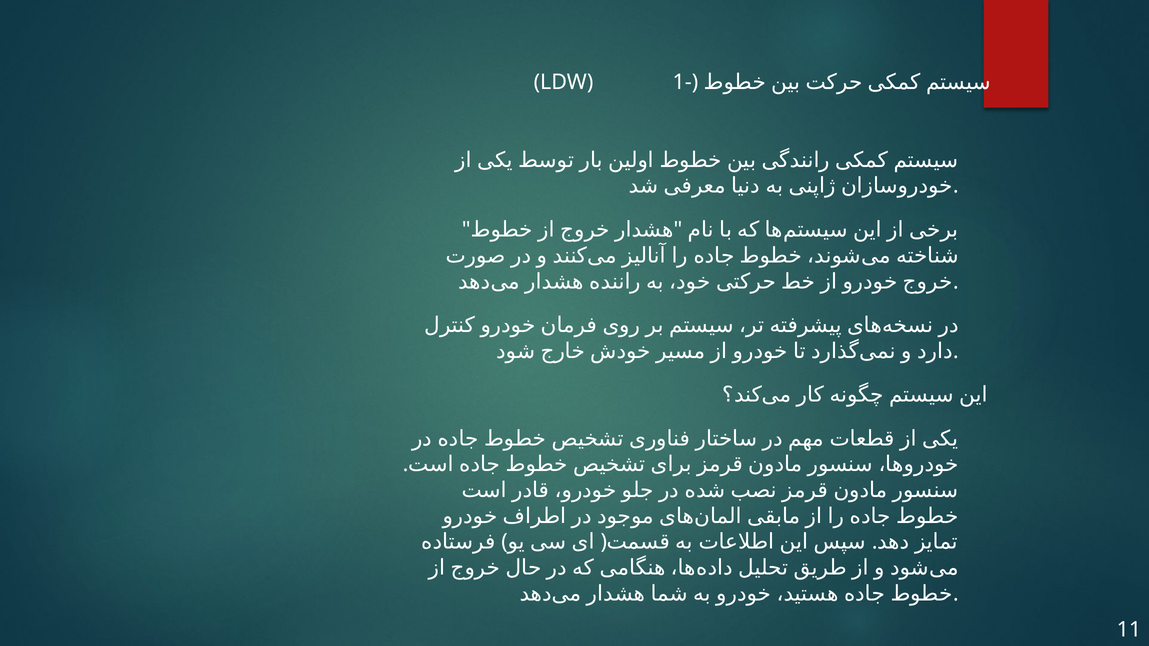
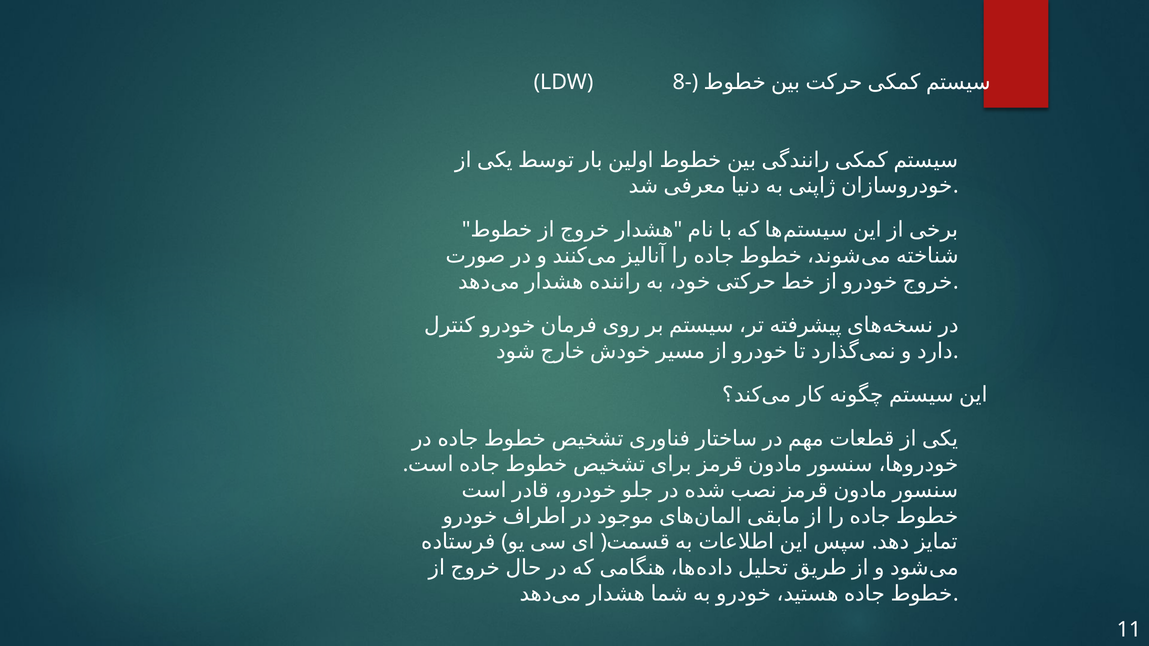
1-: 1- -> 8- (685, 82)
